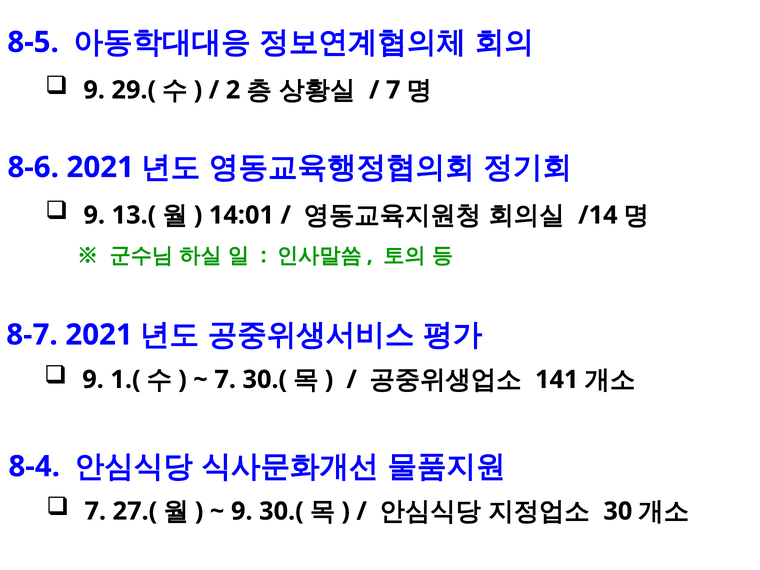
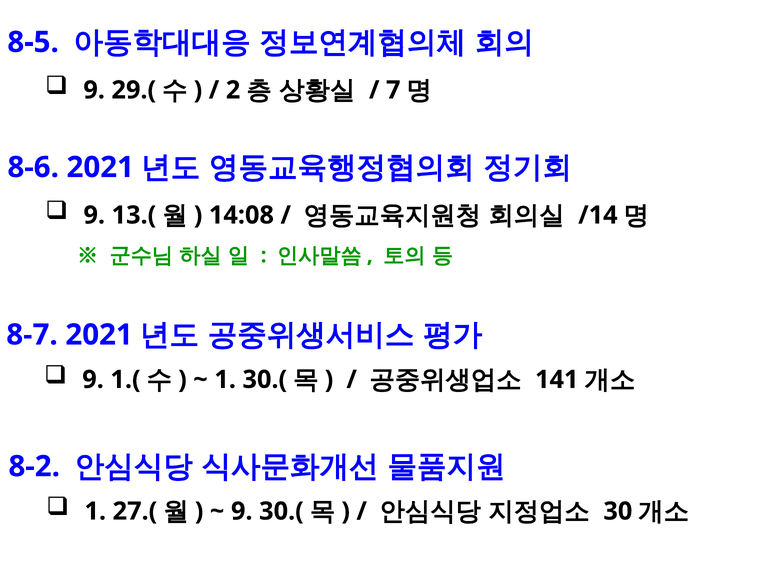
14:01: 14:01 -> 14:08 (241, 215)
7: 7 -> 1 (225, 380)
8-4: 8-4 -> 8-2 (34, 466)
7: 7 -> 1 (95, 511)
